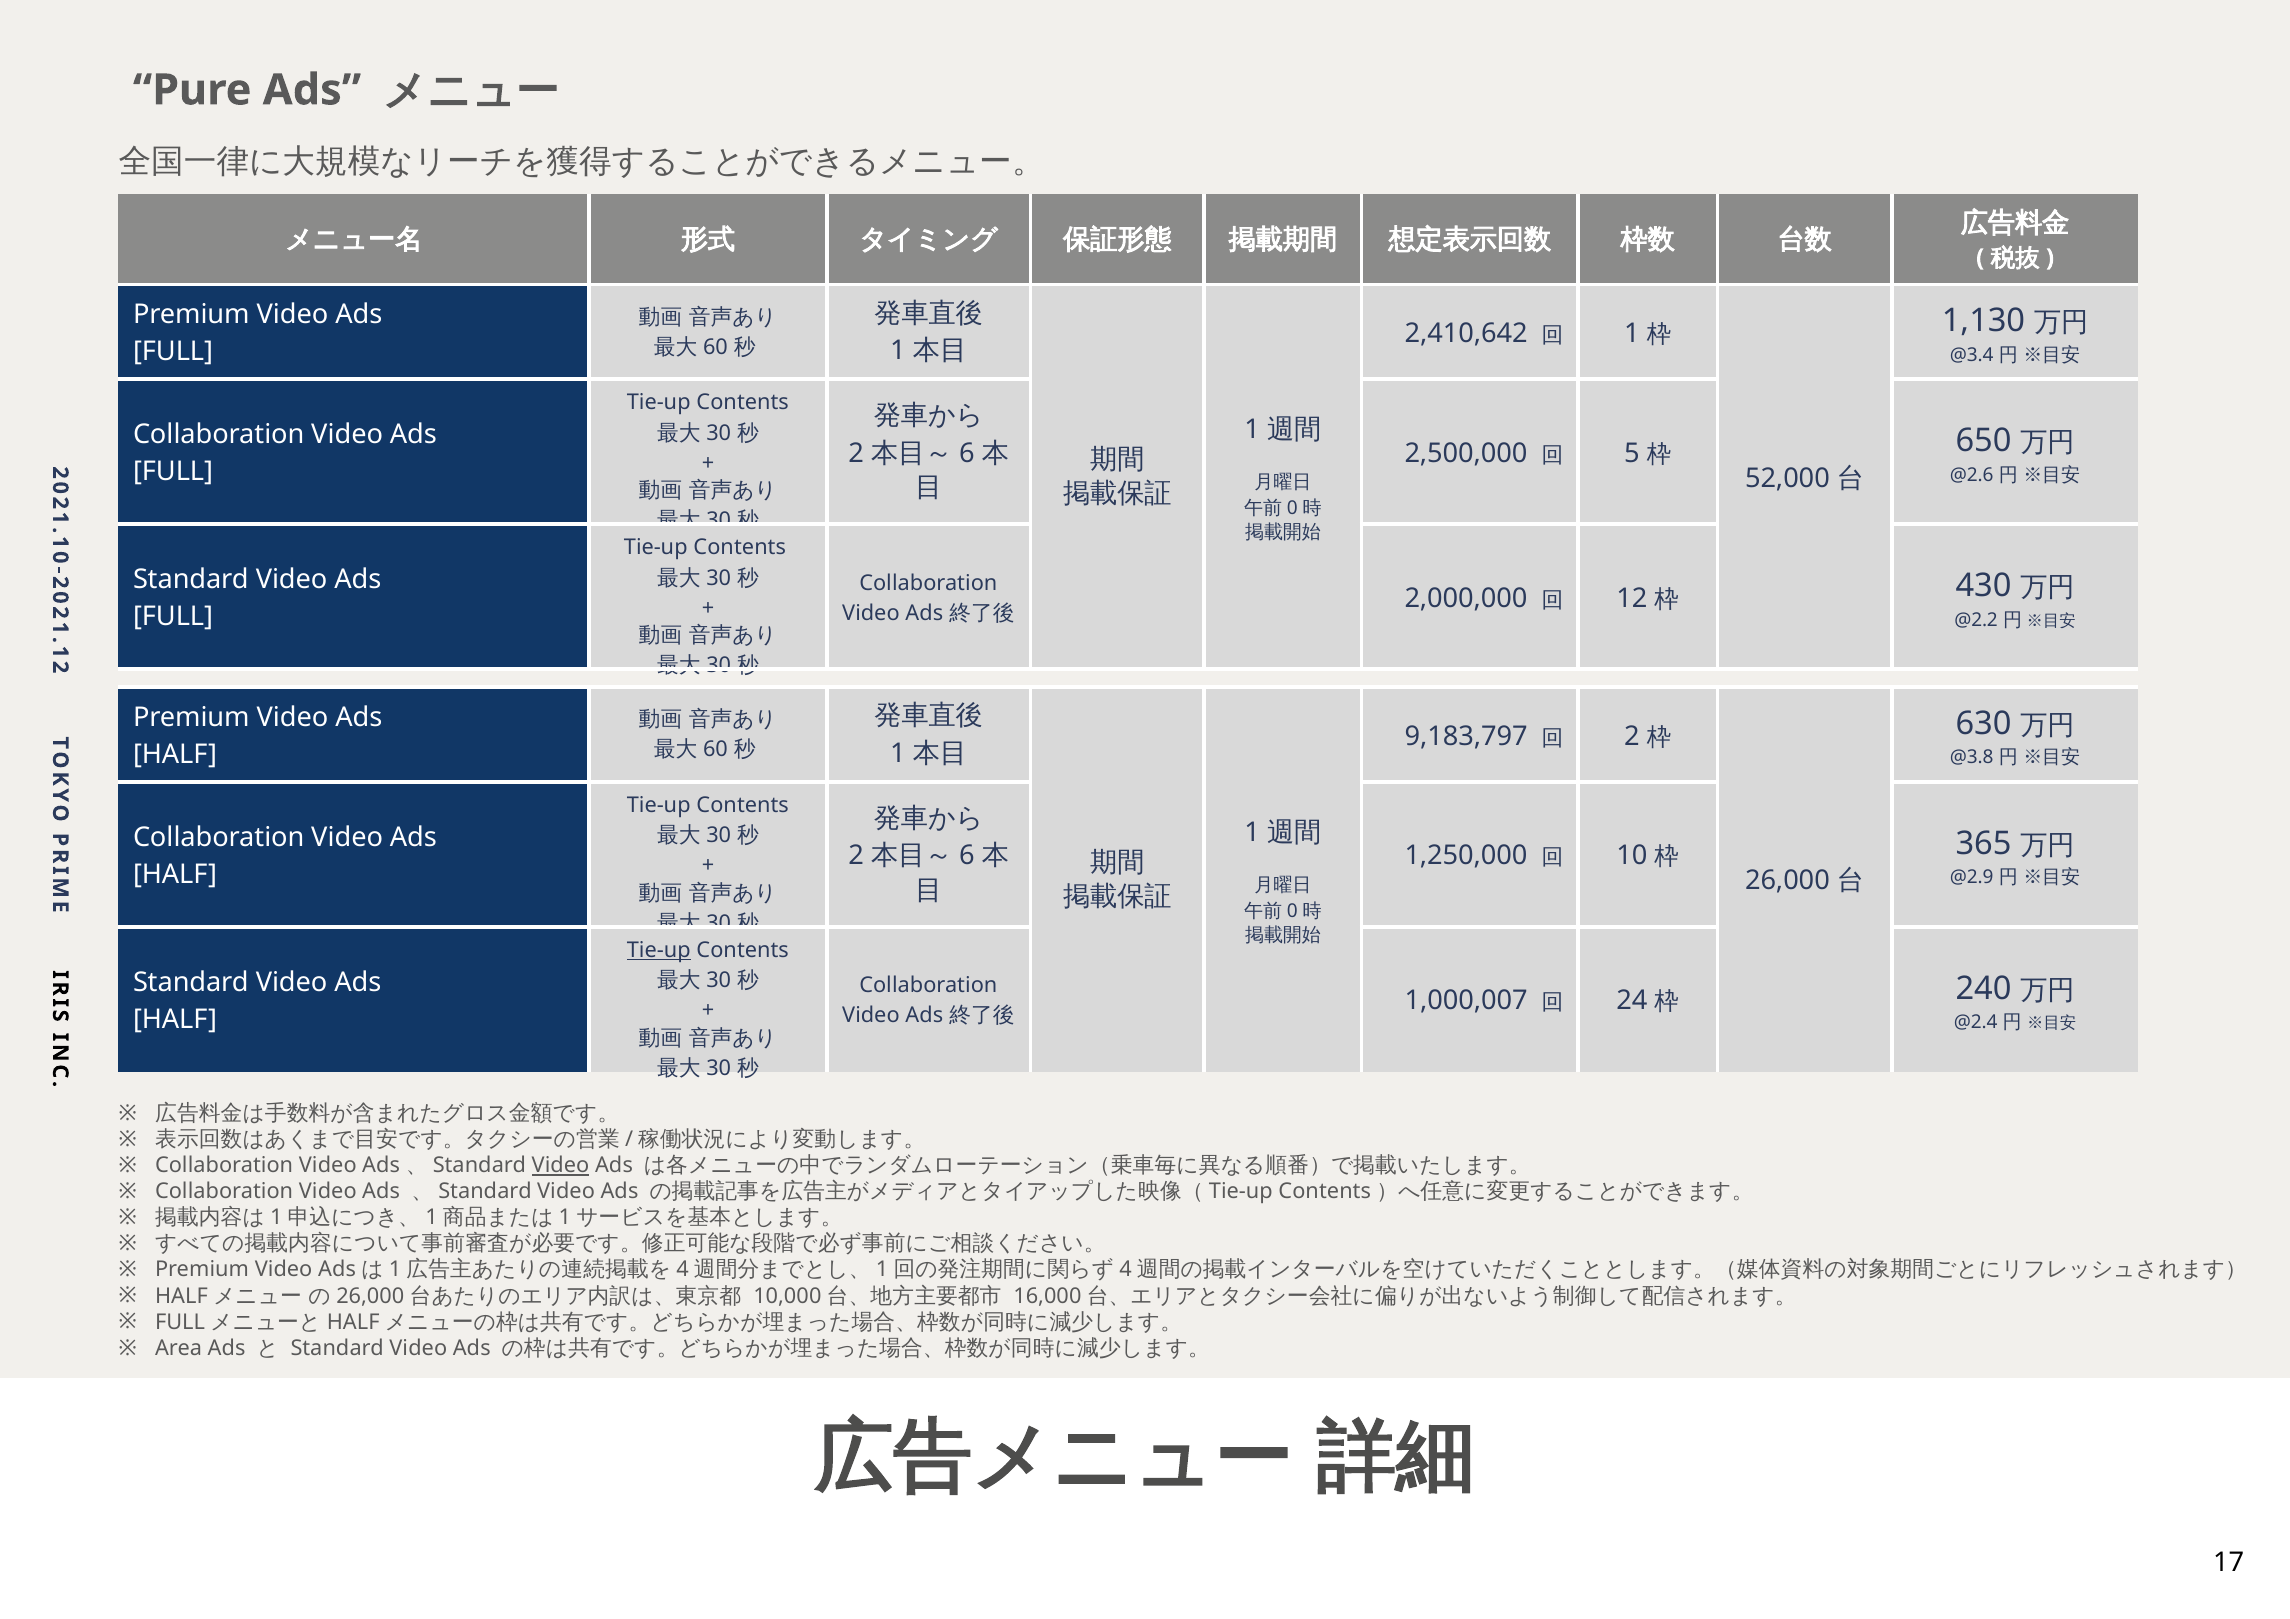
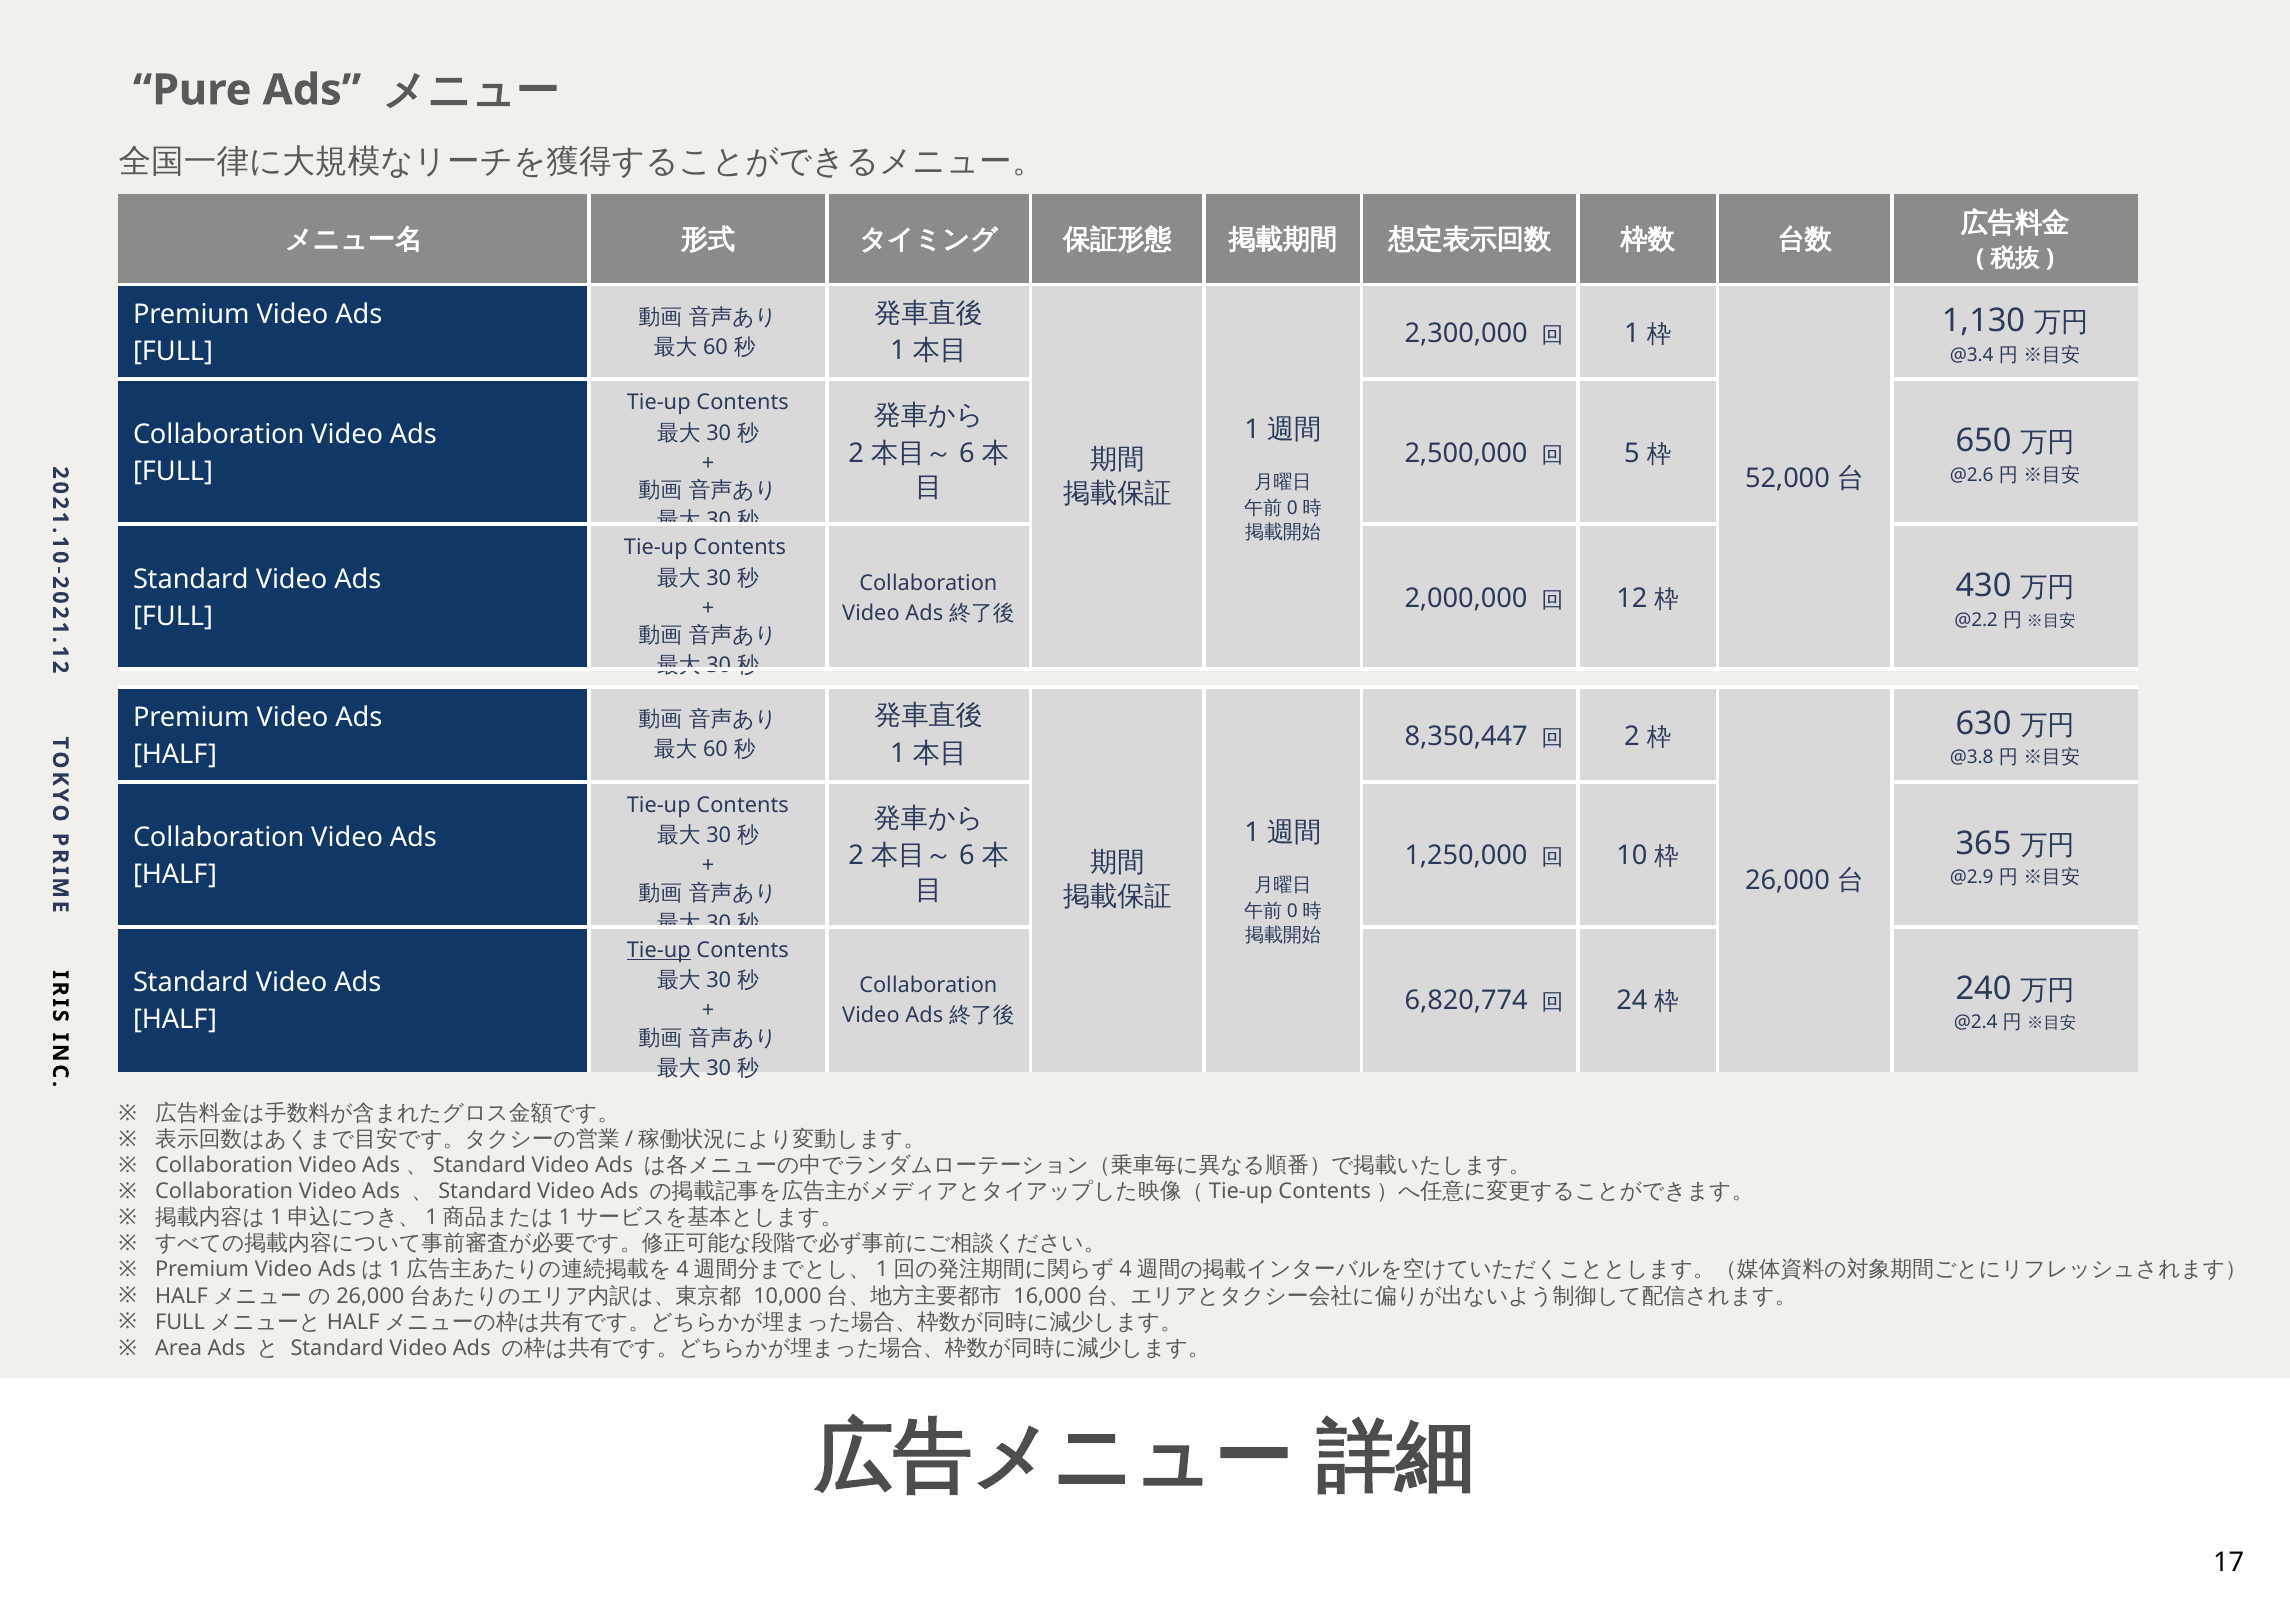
2,410,642: 2,410,642 -> 2,300,000 (1466, 334)
9,183,797: 9,183,797 -> 8,350,447 (1466, 736)
1,000,007: 1,000,007 -> 6,820,774 (1466, 1001)
Video underline: present -> none (561, 1166)
